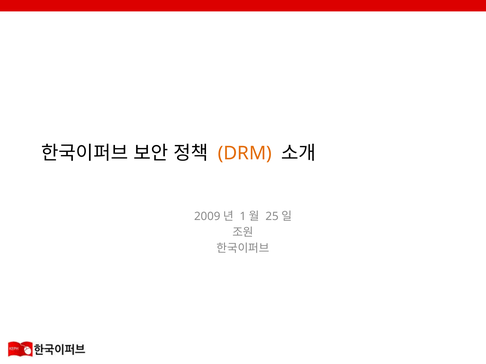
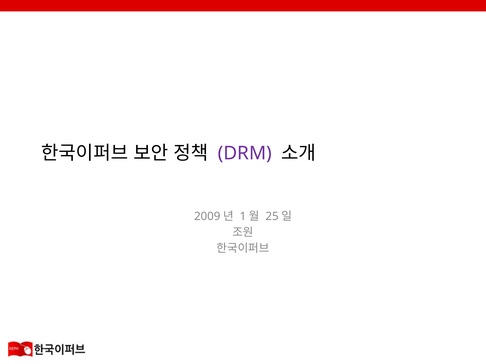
DRM colour: orange -> purple (245, 154)
